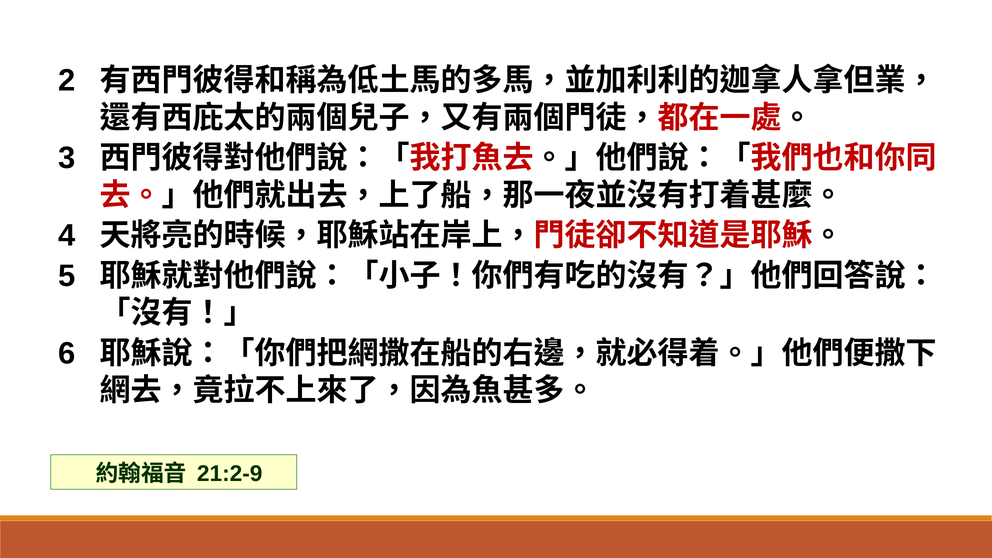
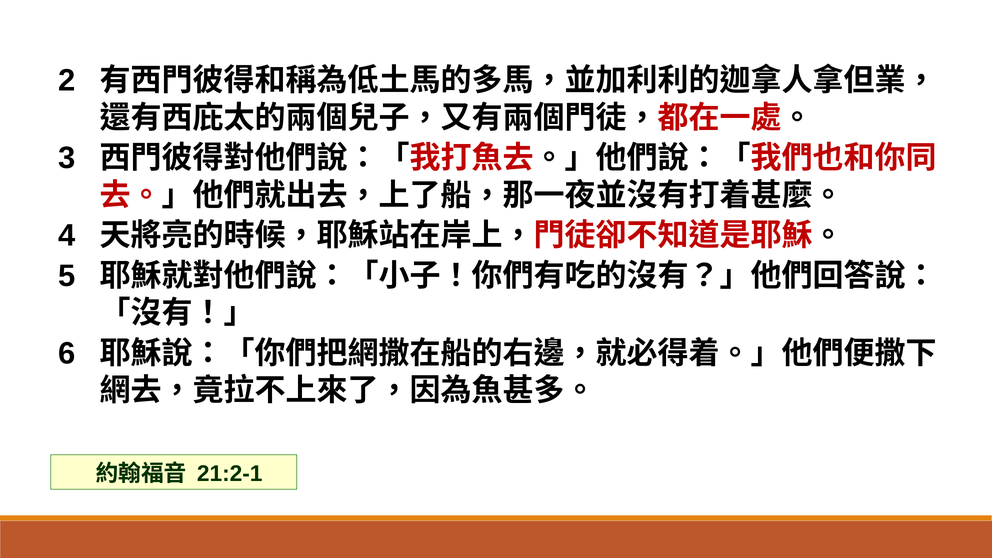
21:2-9: 21:2-9 -> 21:2-1 (230, 474)
